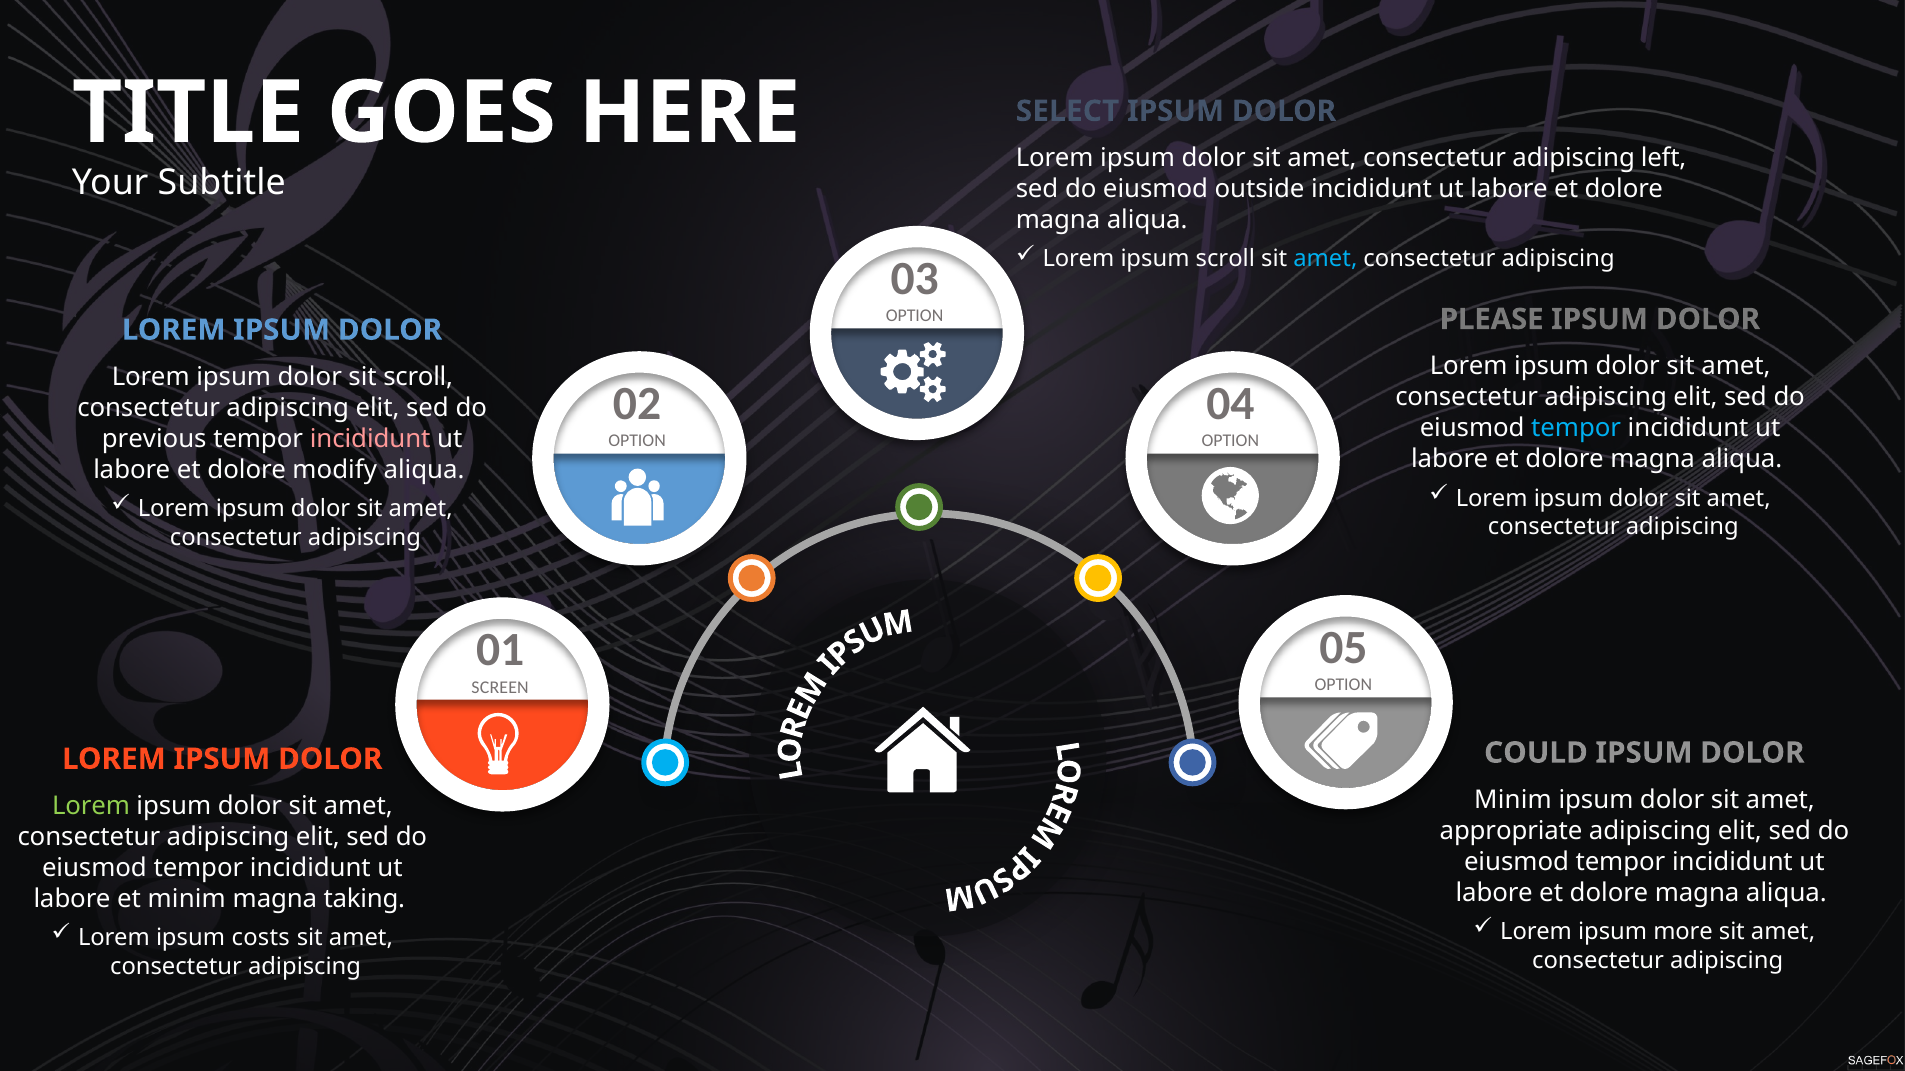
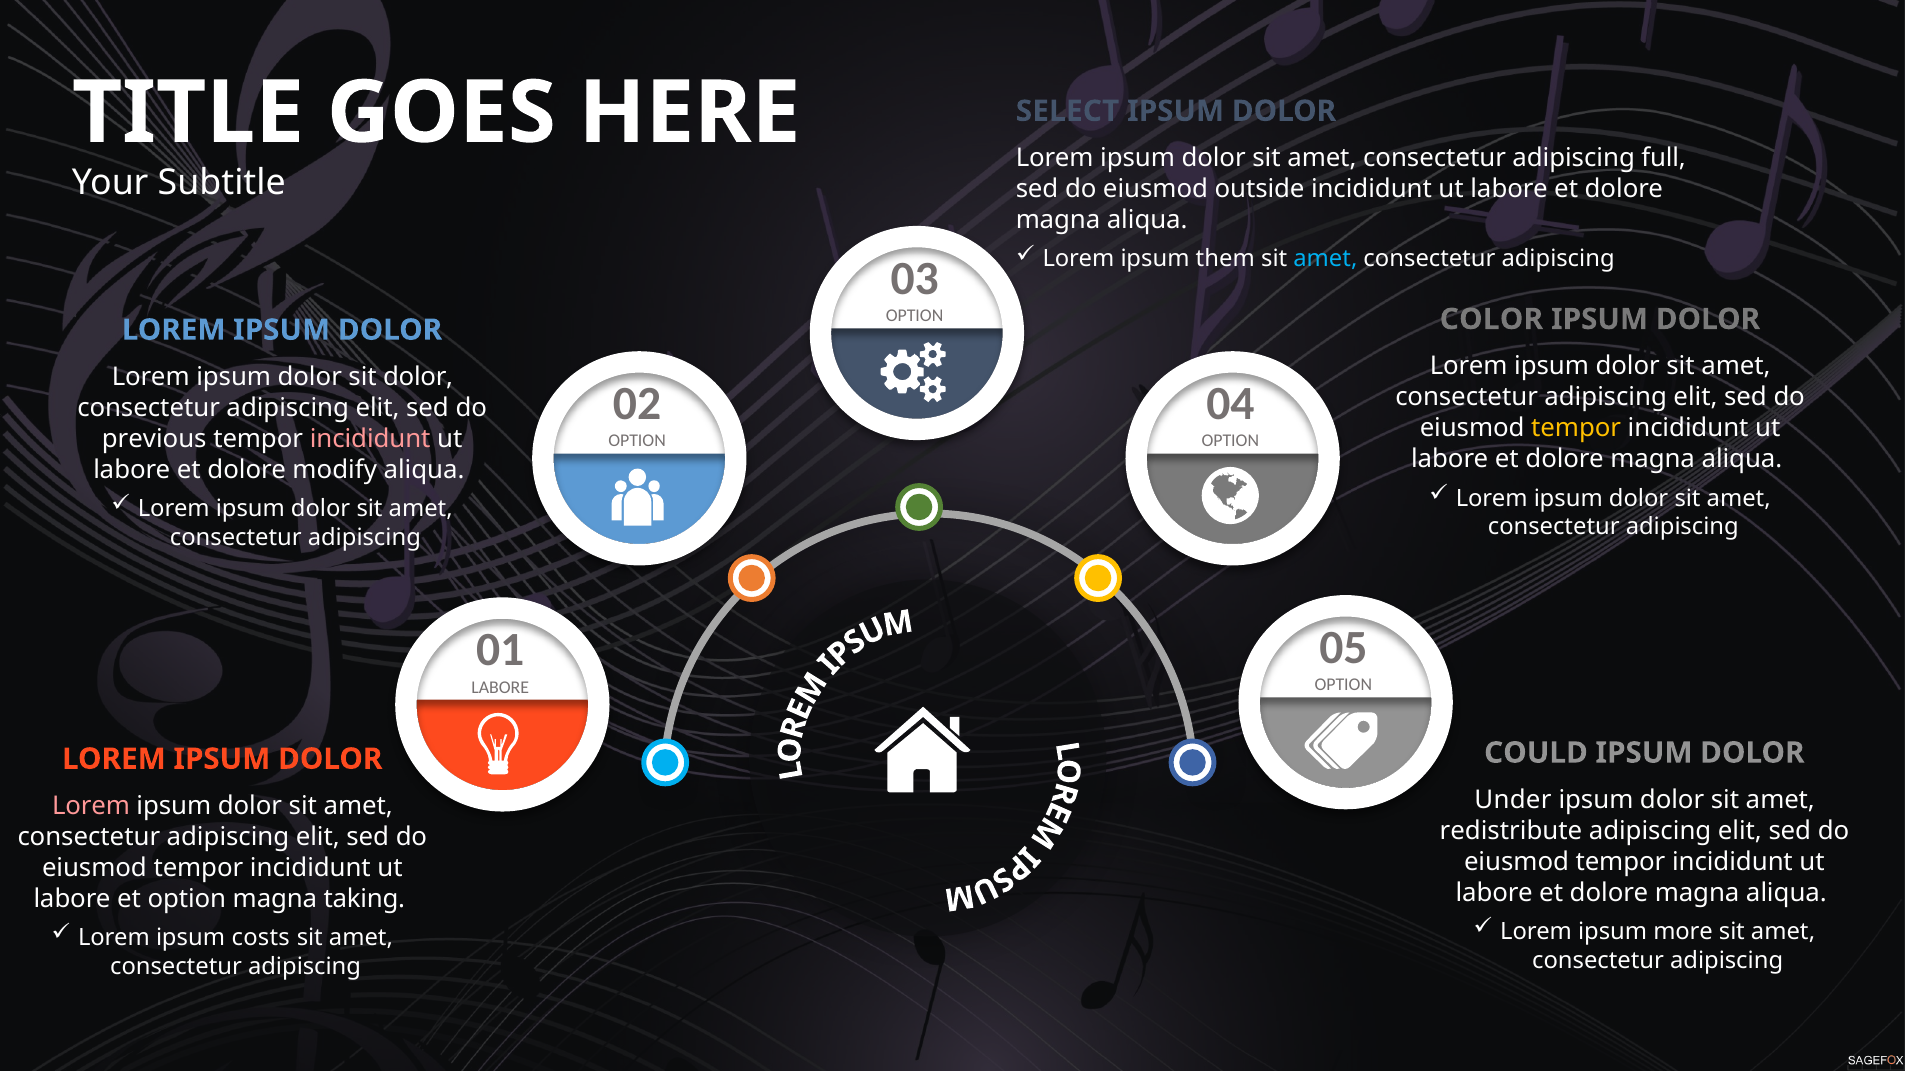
left: left -> full (1664, 158)
ipsum scroll: scroll -> them (1225, 259)
PLEASE: PLEASE -> COLOR (1491, 319)
sit scroll: scroll -> dolor (418, 377)
tempor colour: light blue -> yellow (1576, 428)
SCREEN: SCREEN -> LABORE (500, 687)
Minim: Minim -> Under (1513, 800)
Lorem colour: light green -> pink (91, 806)
appropriate: appropriate -> redistribute (1511, 831)
et minim: minim -> option (187, 899)
